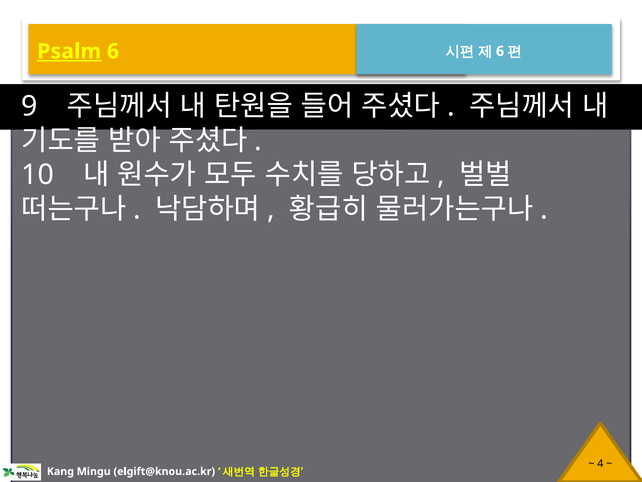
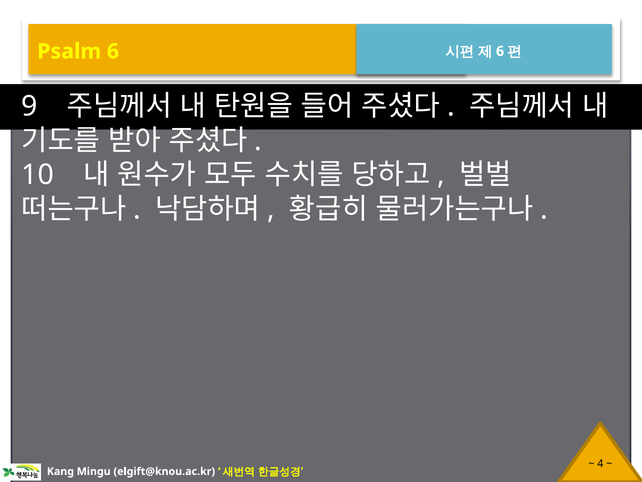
Psalm underline: present -> none (69, 51)
